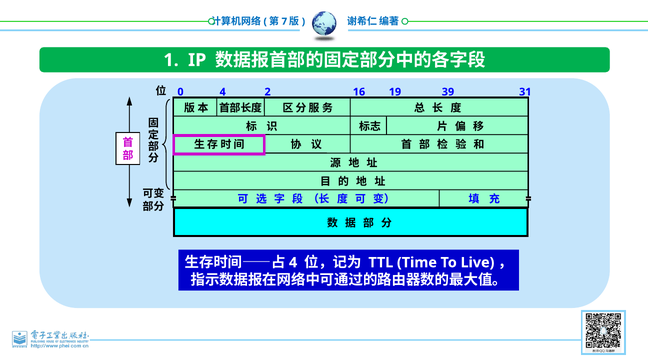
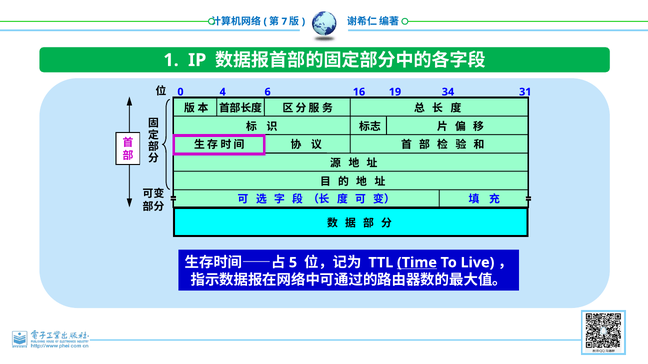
2: 2 -> 6 (268, 92)
39: 39 -> 34 (448, 92)
4: 4 -> 5 (293, 263)
Time underline: none -> present (417, 263)
